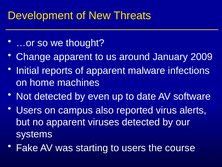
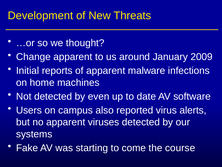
to users: users -> come (134, 147)
